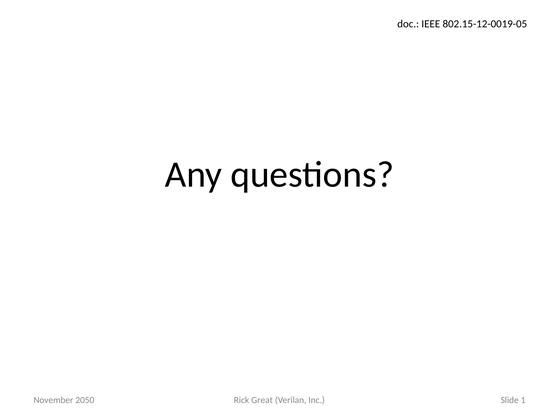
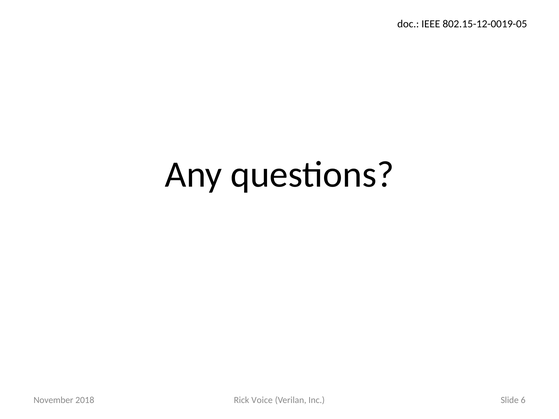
2050: 2050 -> 2018 (85, 400)
Great: Great -> Voice (262, 400)
1: 1 -> 6 (523, 400)
